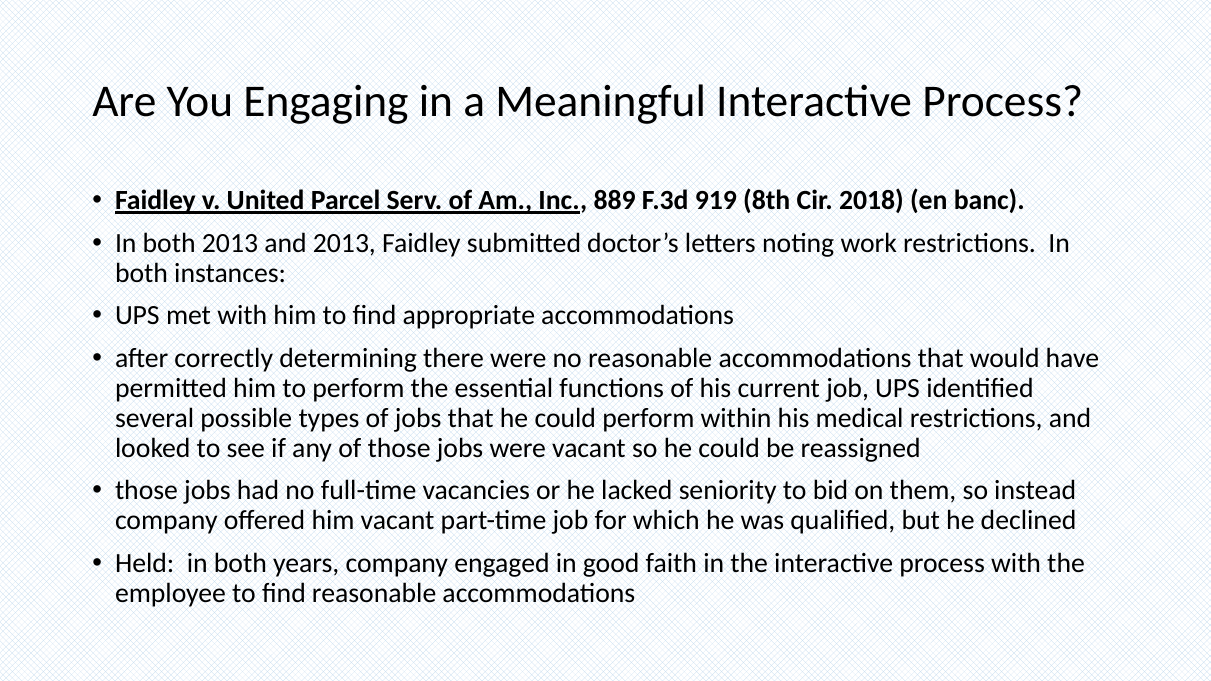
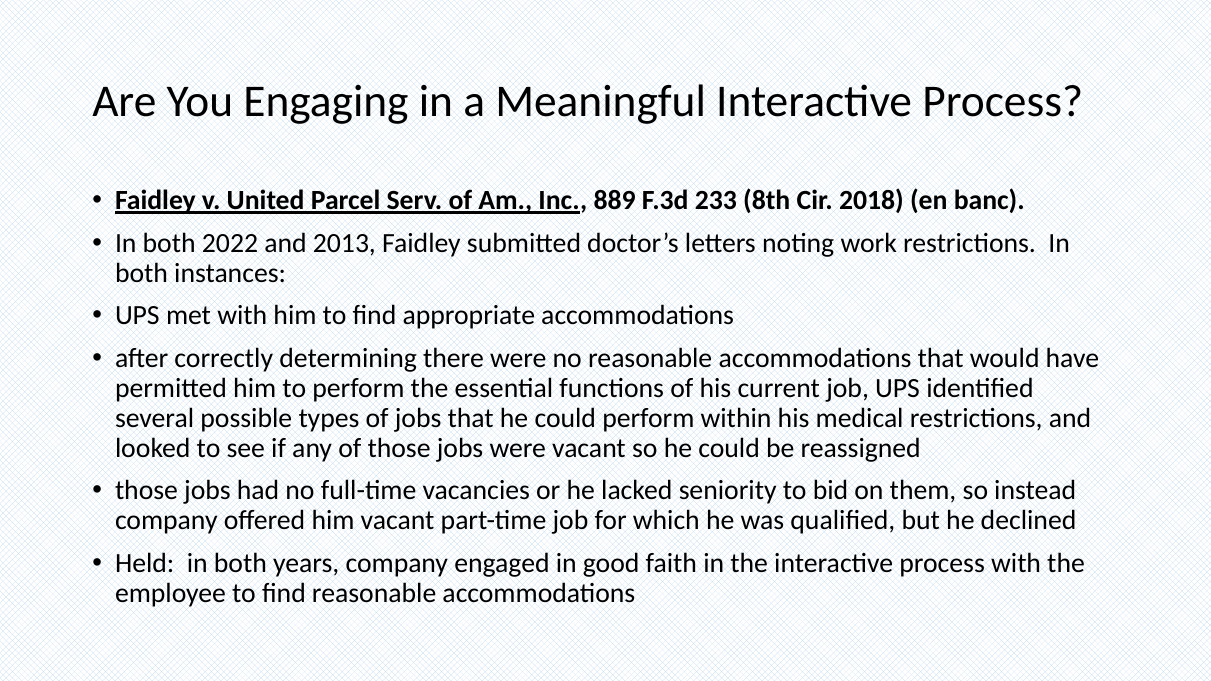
919: 919 -> 233 (716, 201)
both 2013: 2013 -> 2022 (230, 243)
